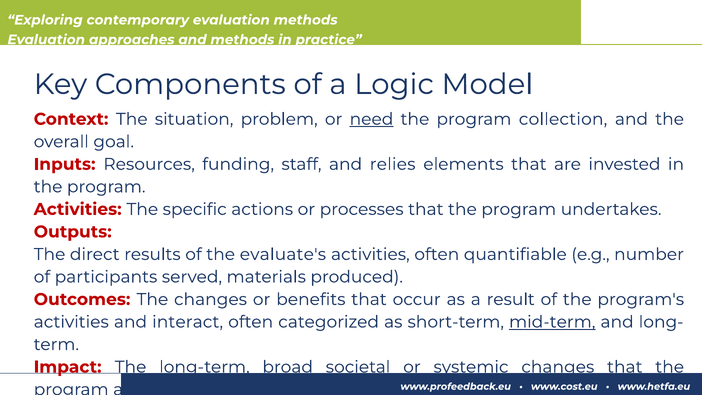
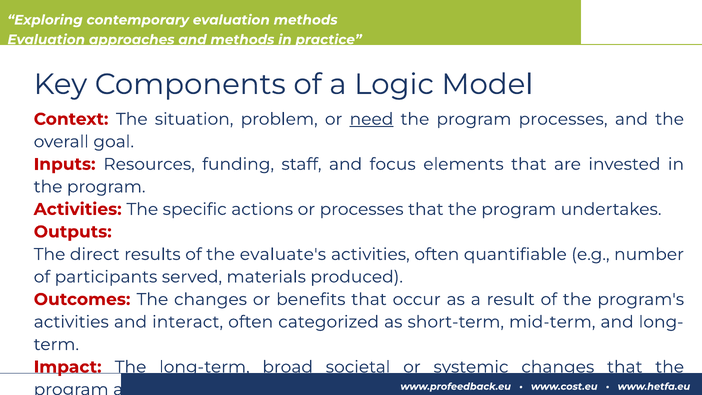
program collection: collection -> processes (563, 119)
relies: relies -> focus (393, 164)
mid-term underline: present -> none (552, 322)
